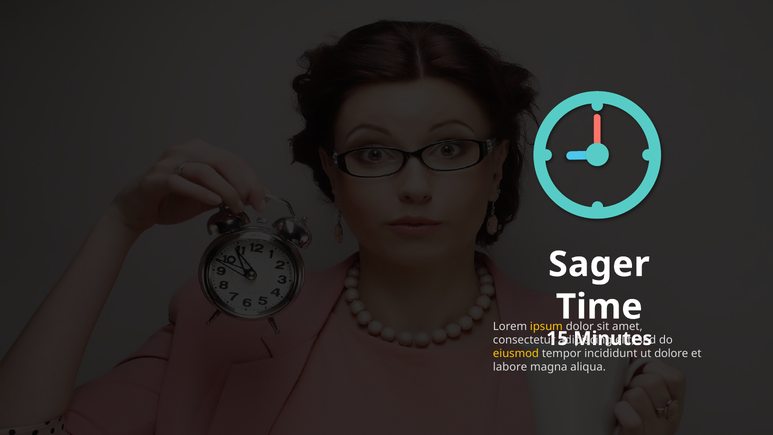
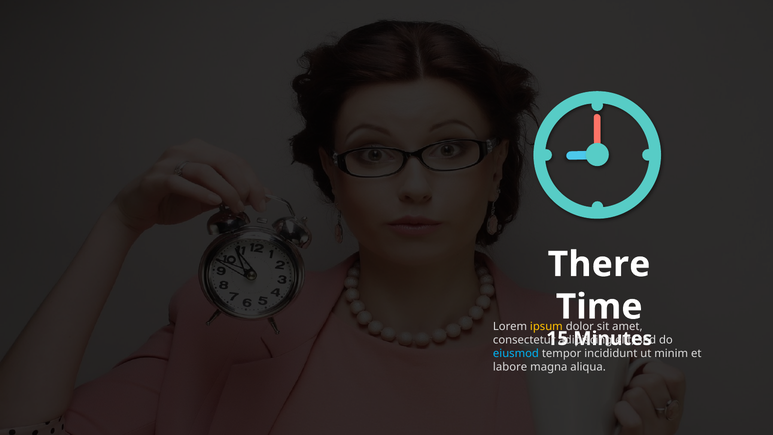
Sager: Sager -> There (599, 264)
eiusmod colour: yellow -> light blue (516, 354)
dolore: dolore -> minim (671, 354)
